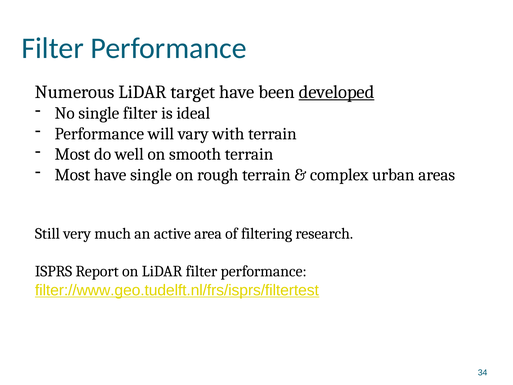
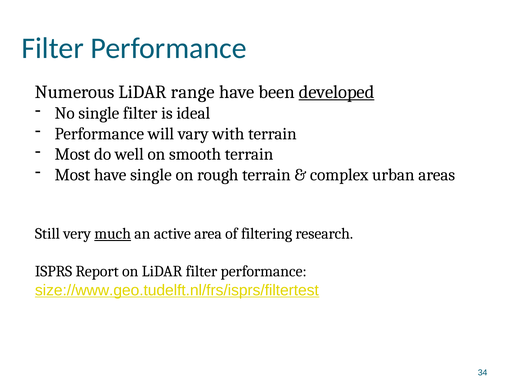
target: target -> range (193, 92)
much underline: none -> present (113, 234)
filter://www.geo.tudelft.nl/frs/isprs/filtertest: filter://www.geo.tudelft.nl/frs/isprs/filtertest -> size://www.geo.tudelft.nl/frs/isprs/filtertest (177, 290)
